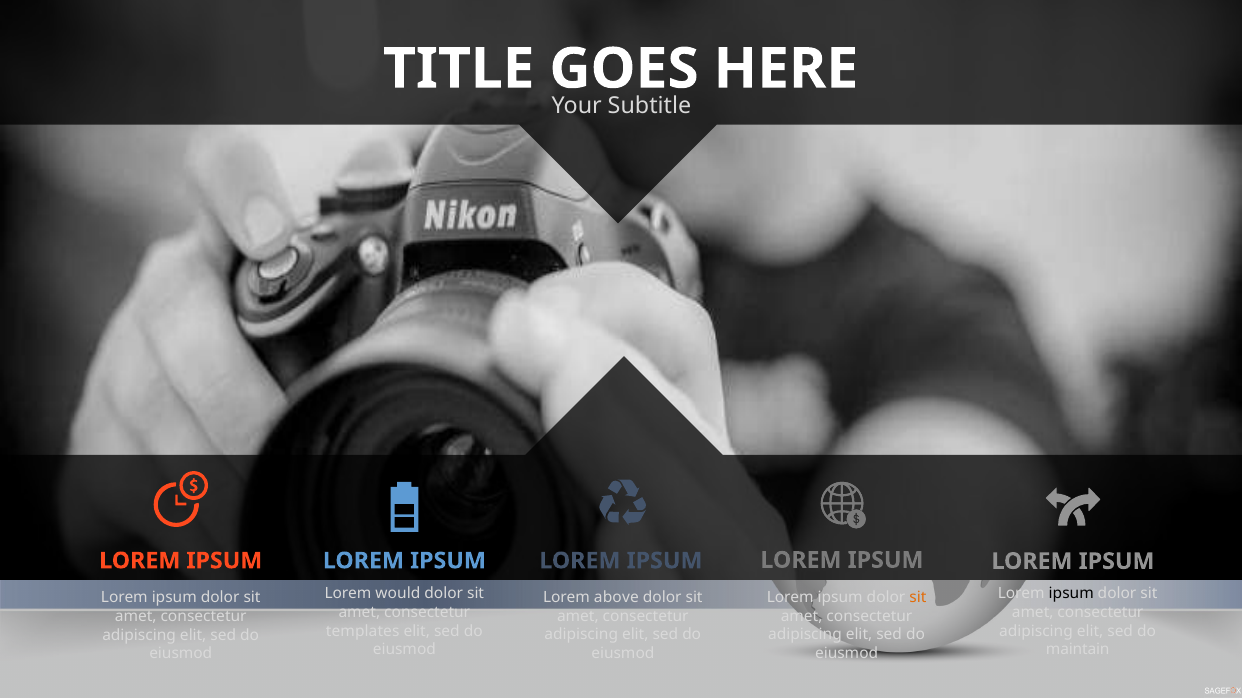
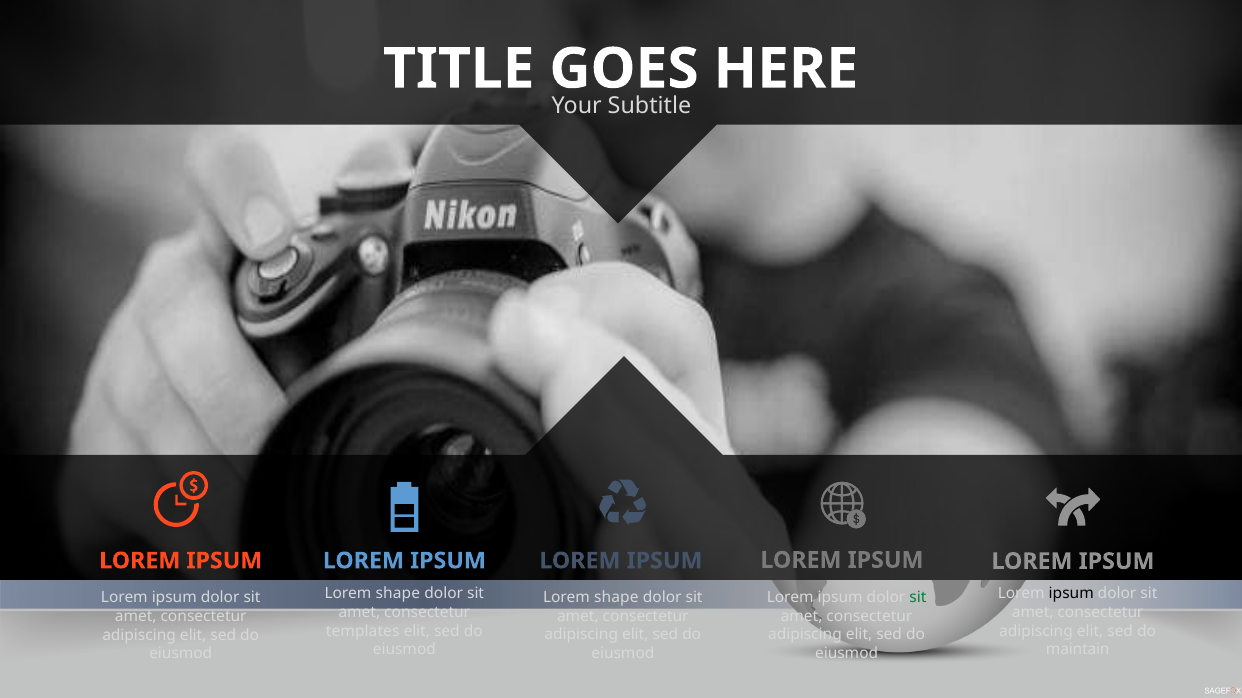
would: would -> shape (398, 594)
above: above -> shape (616, 598)
sit colour: orange -> green (918, 598)
